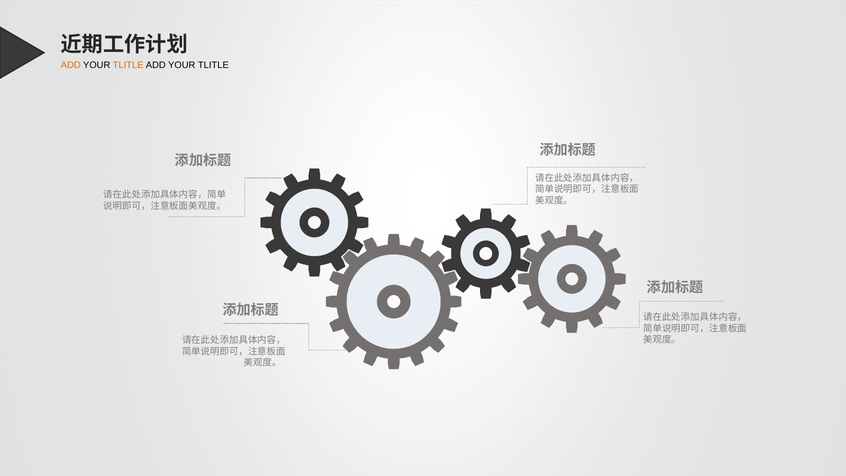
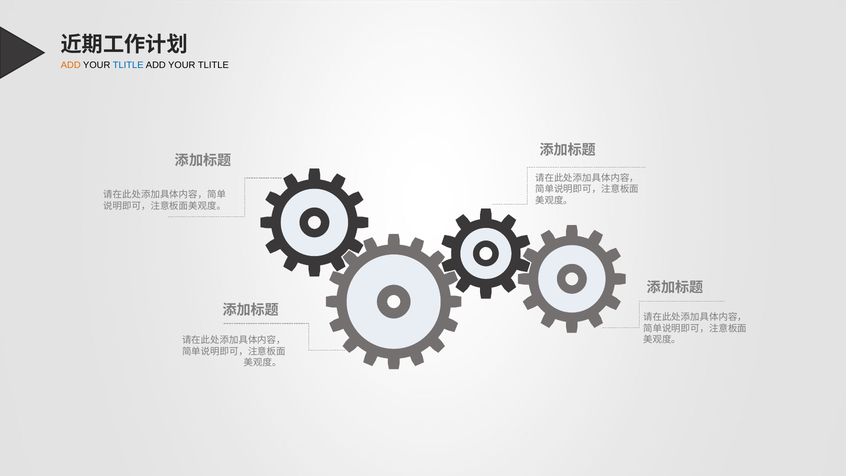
TLITLE colour: orange -> blue (128, 65)
